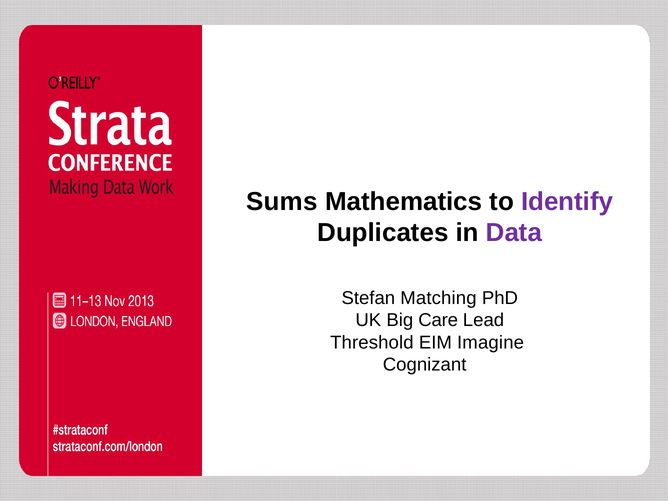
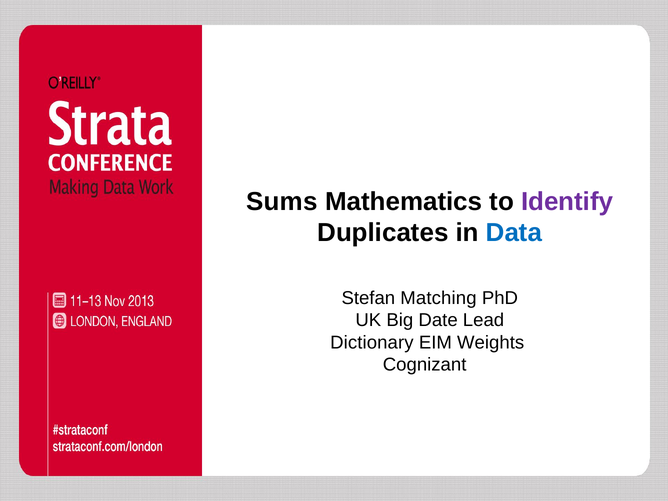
Data colour: purple -> blue (514, 233)
Care: Care -> Date (438, 320)
Threshold: Threshold -> Dictionary (372, 342)
Imagine: Imagine -> Weights (491, 342)
